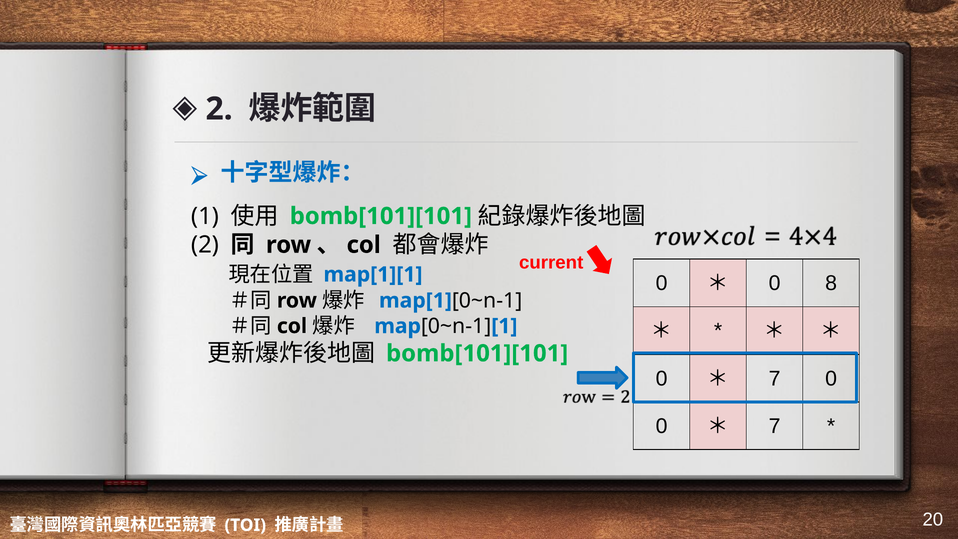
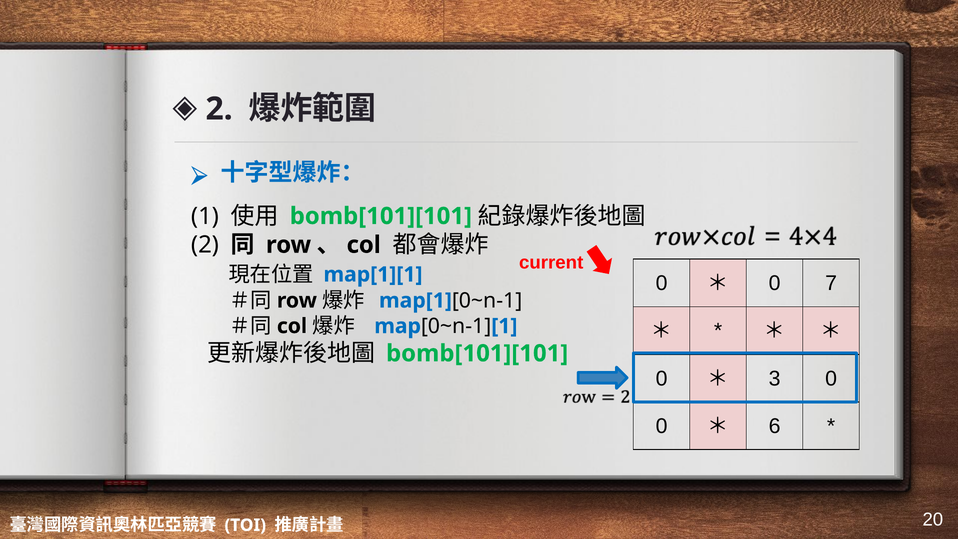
8: 8 -> 7 (831, 283)
7: 7 -> 3 (775, 378)
7: 7 -> 6 (775, 426)
